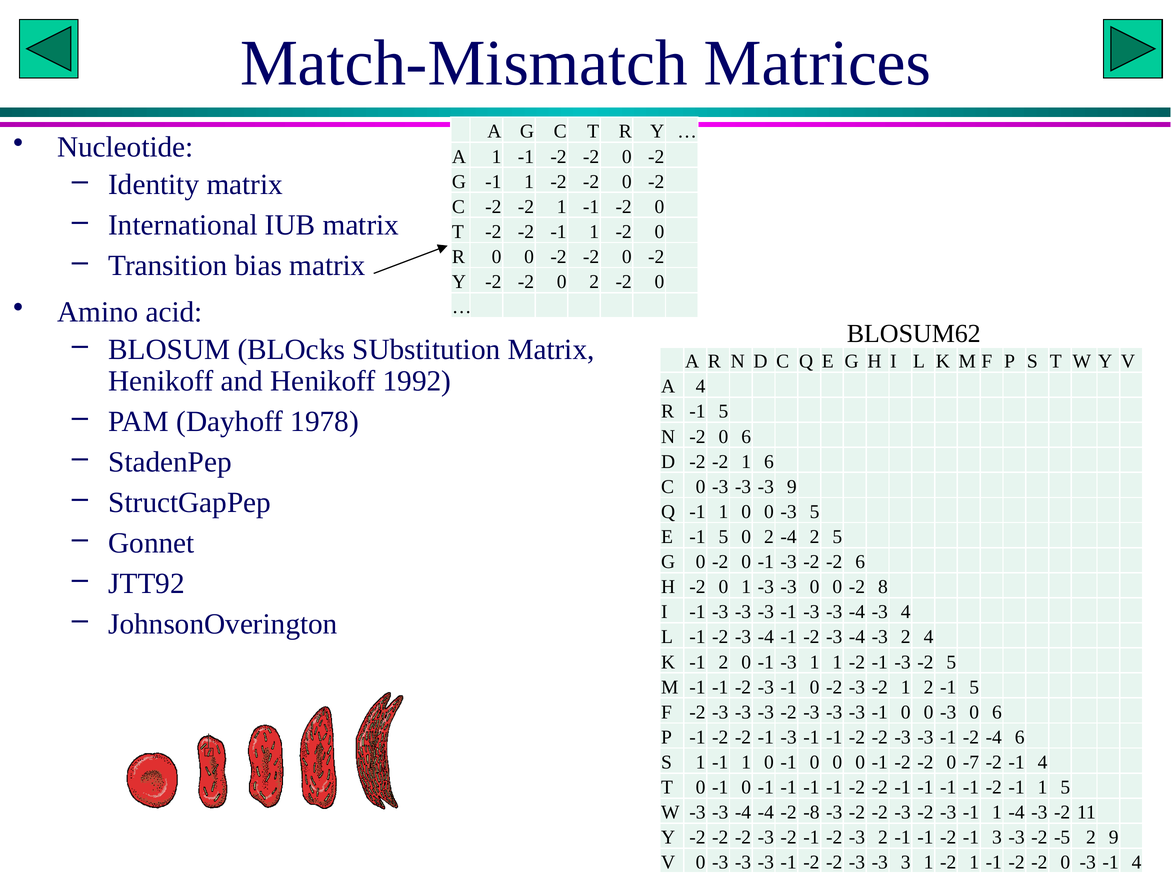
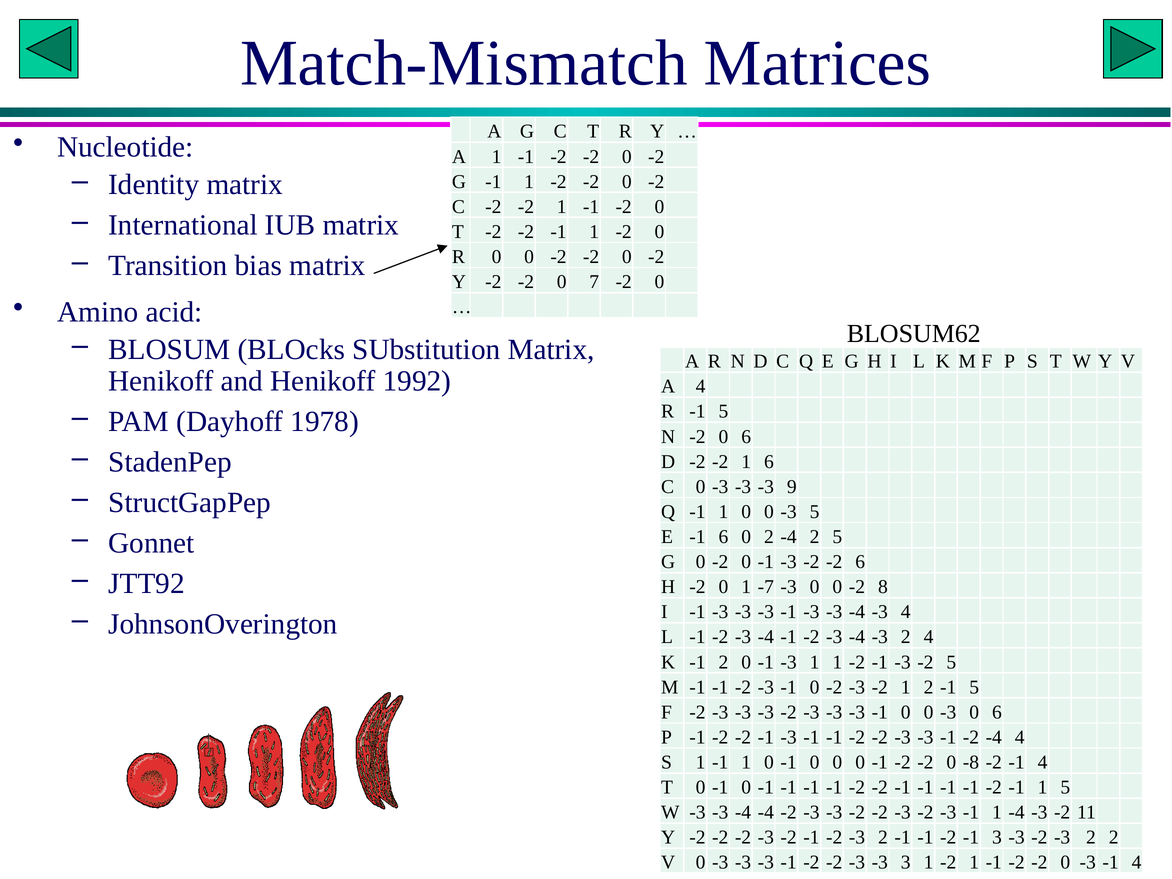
-2 0 2: 2 -> 7 (594, 282)
E -1 5: 5 -> 6 (723, 537)
1 -3: -3 -> -7 (766, 587)
-4 6: 6 -> 4 (1020, 737)
-7: -7 -> -8 (971, 762)
-4 -2 -8: -8 -> -3 (811, 812)
3 -3 -2 -5: -5 -> -3 (1062, 837)
2 9: 9 -> 2 (1114, 837)
